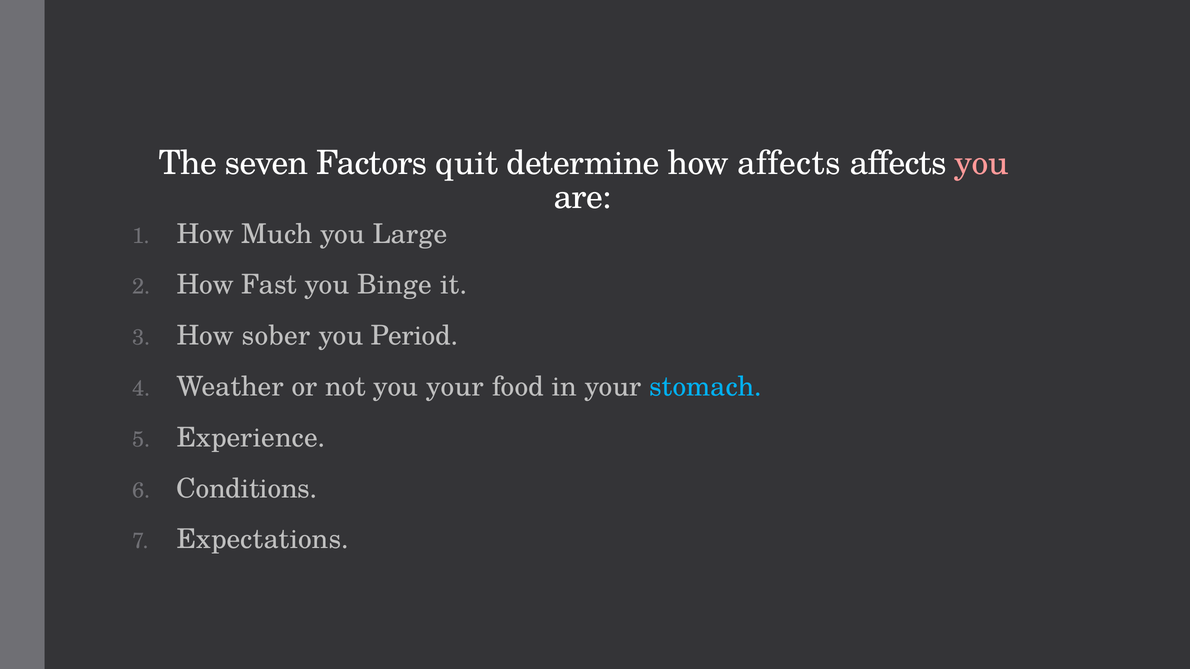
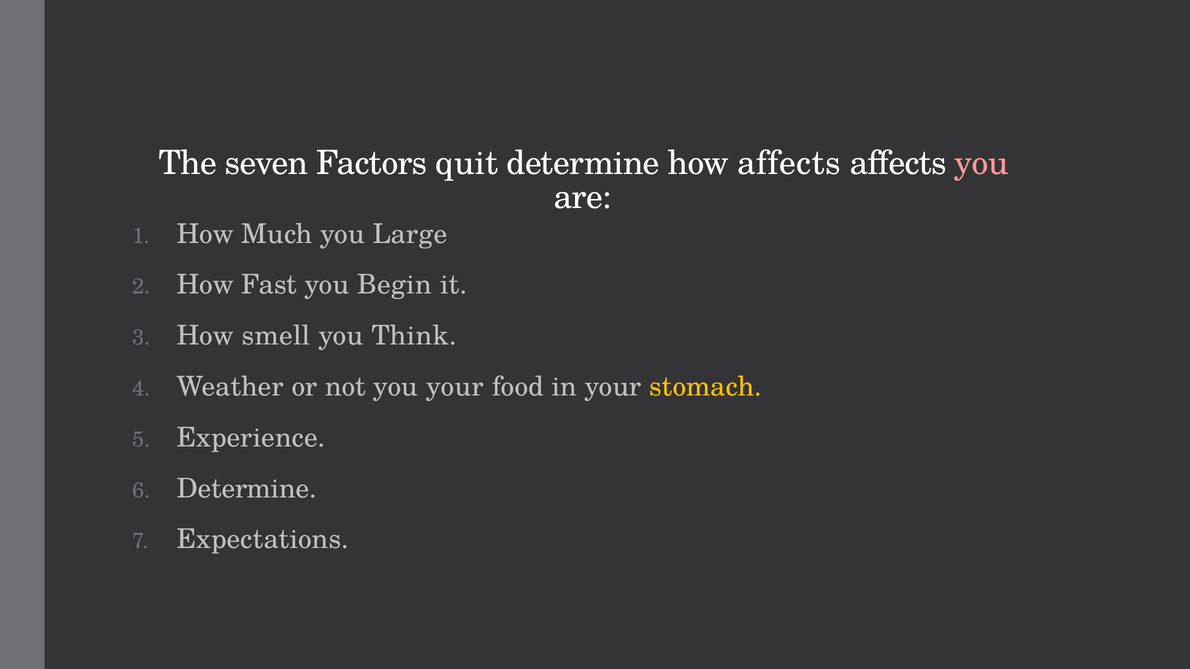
Binge: Binge -> Begin (395, 285)
sober: sober -> smell (276, 336)
Period: Period -> Think (414, 336)
stomach colour: light blue -> yellow (706, 387)
Conditions: Conditions -> Determine (247, 489)
